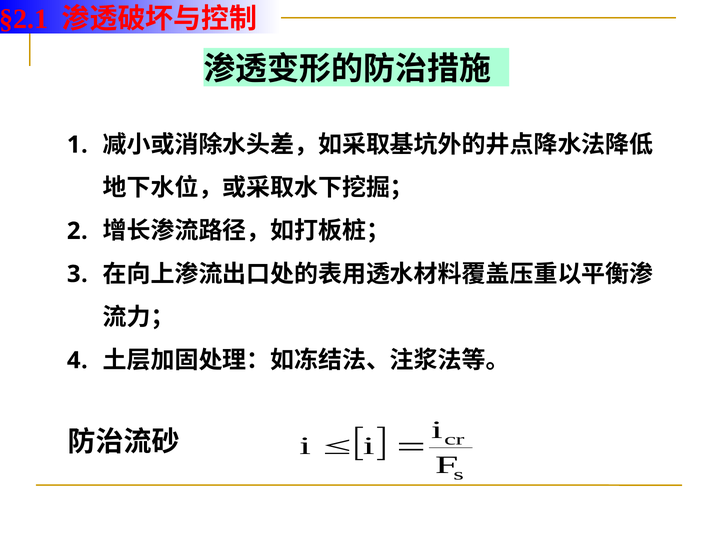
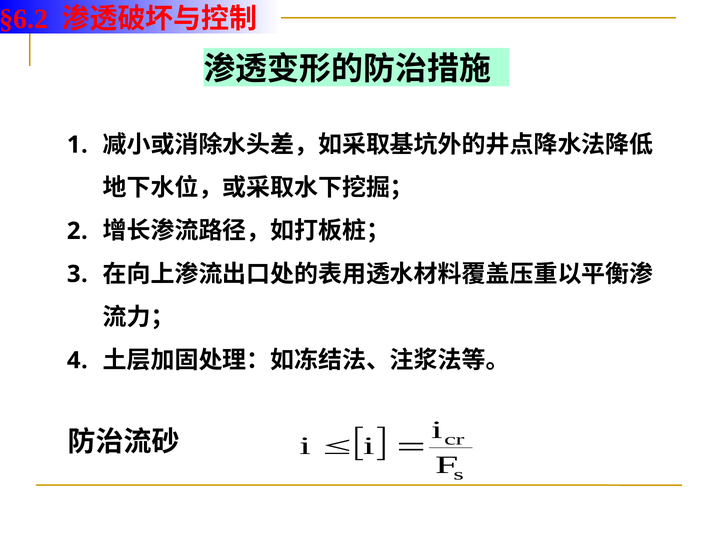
§2.1: §2.1 -> §6.2 (24, 19)
